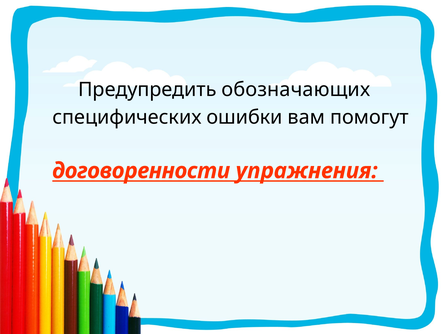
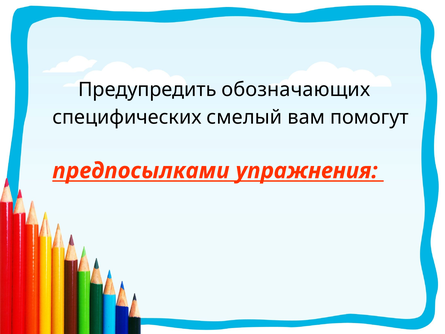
ошибки: ошибки -> смелый (244, 117)
договоренности: договоренности -> предпосылками (141, 171)
